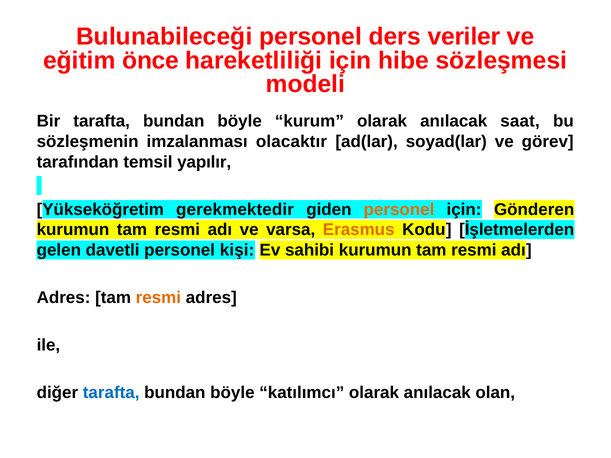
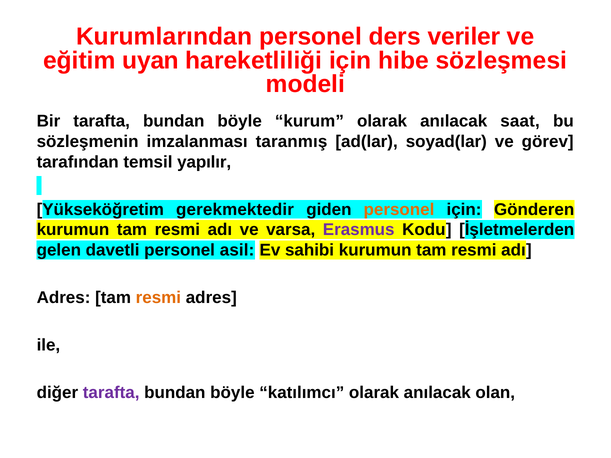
Bulunabileceği: Bulunabileceği -> Kurumlarından (164, 37)
önce: önce -> uyan (151, 61)
olacaktır: olacaktır -> taranmış (291, 142)
Erasmus colour: orange -> purple (359, 230)
kişi: kişi -> asil (237, 250)
tarafta colour: blue -> purple (111, 393)
